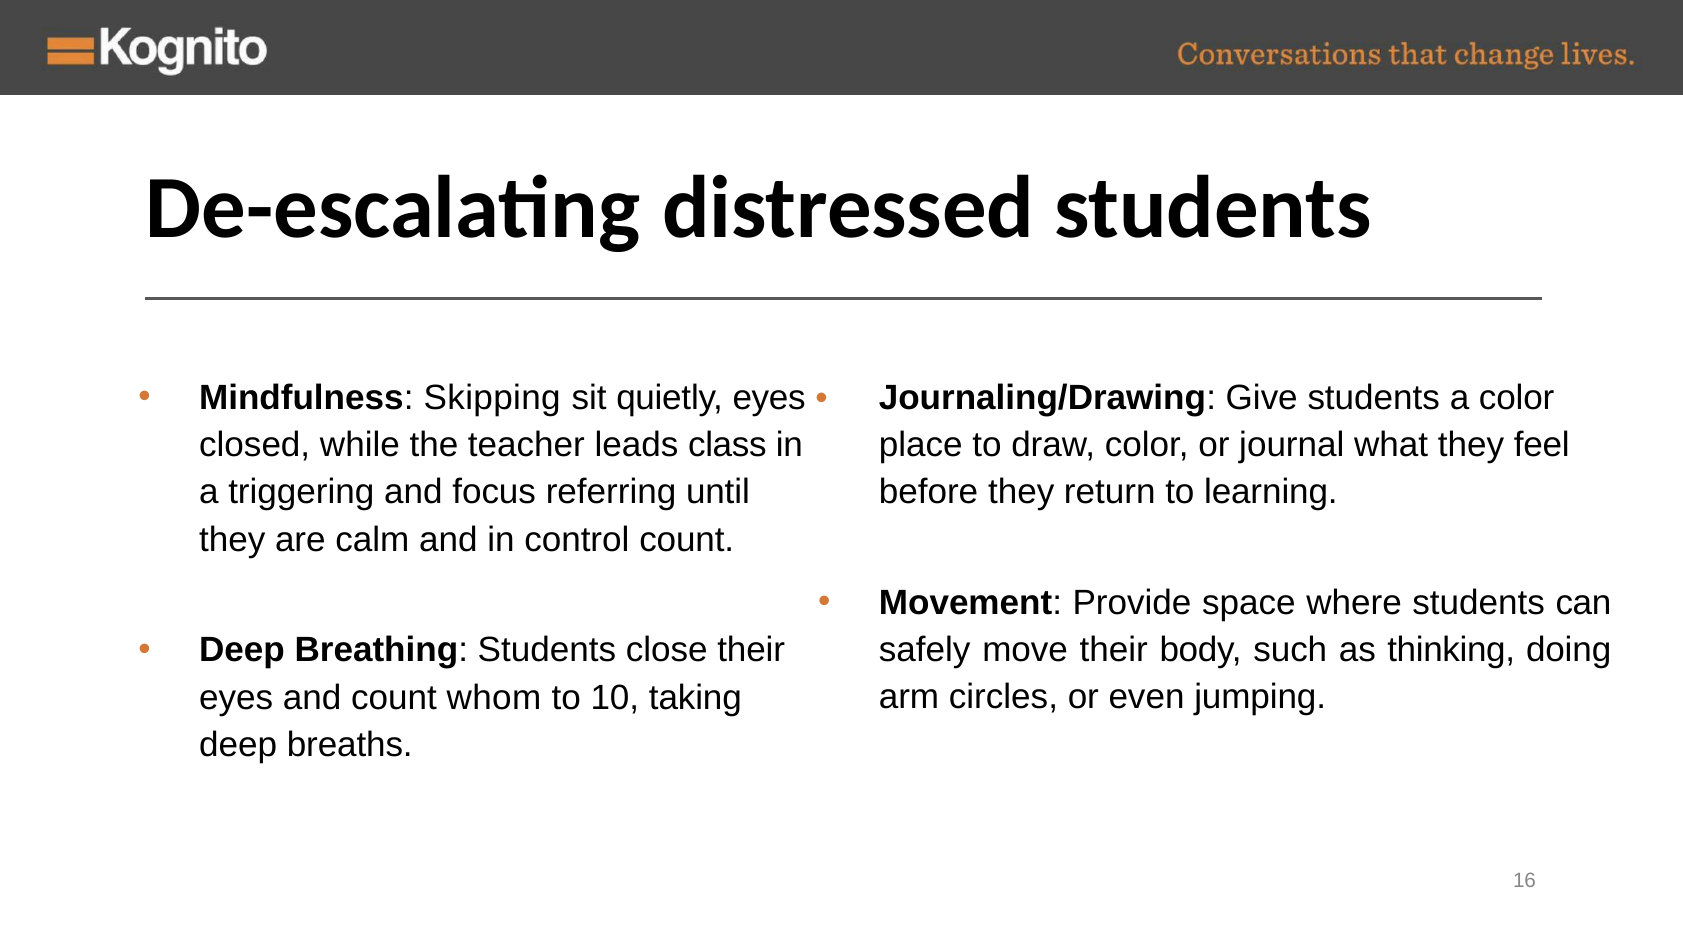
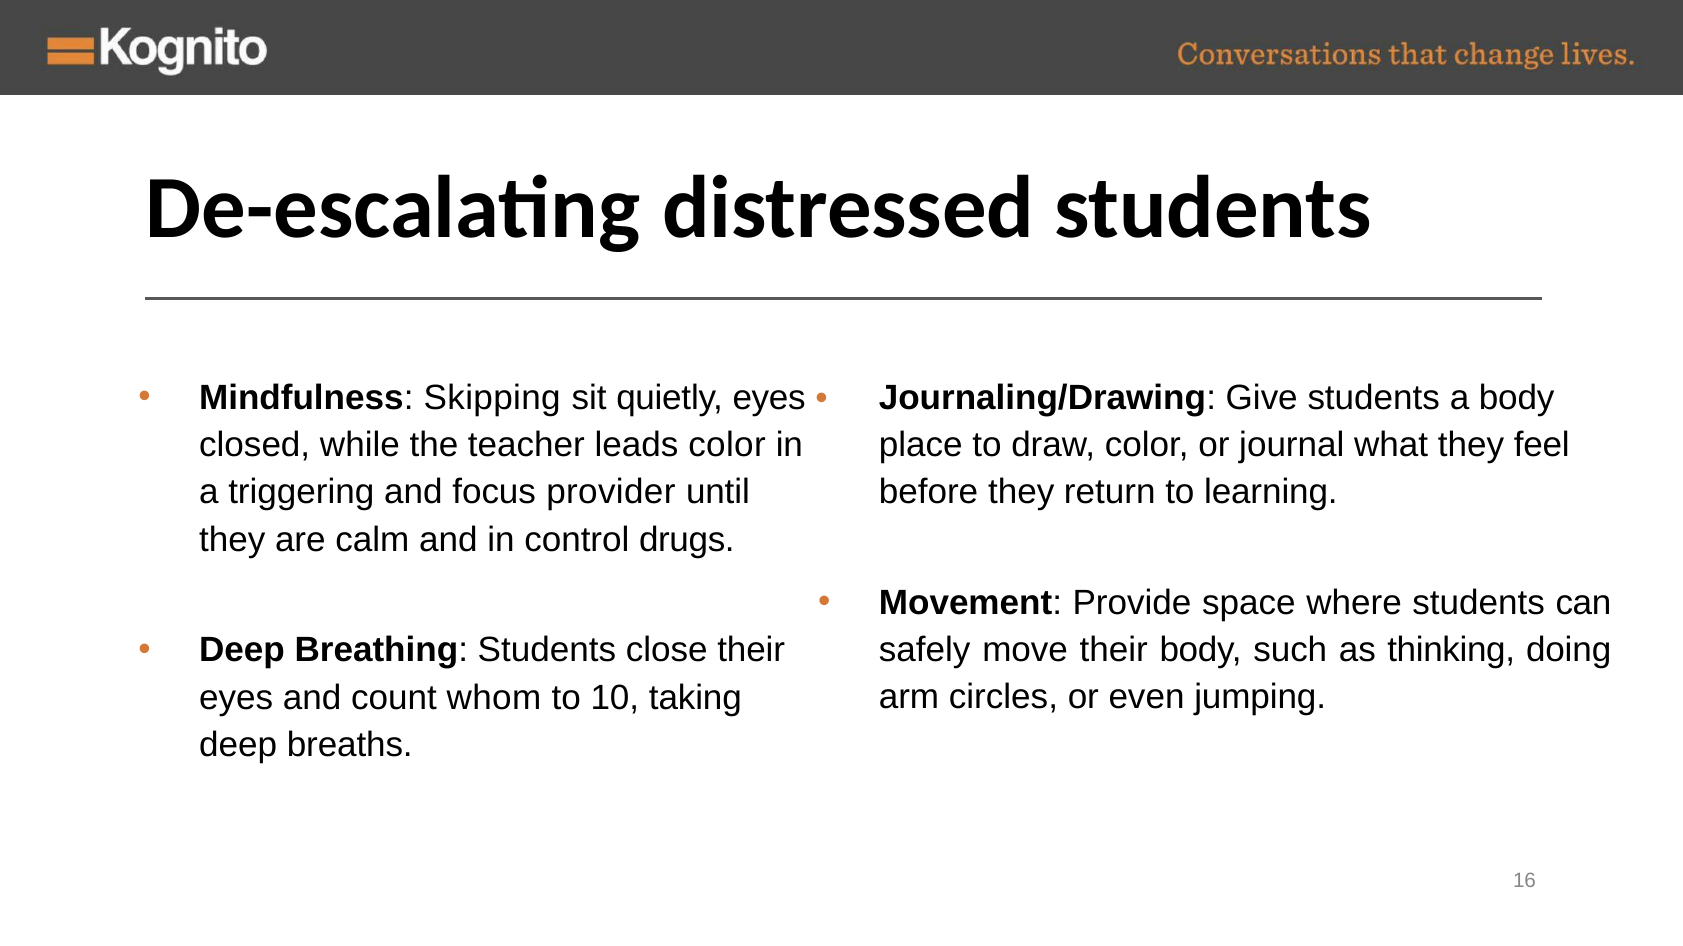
a color: color -> body (1517, 398)
leads class: class -> color (727, 445)
referring: referring -> provider (611, 492)
control count: count -> drugs (687, 540)
